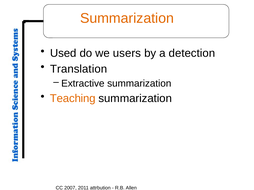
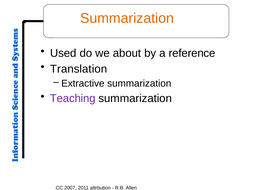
users: users -> about (127, 53)
detection: detection -> reference (192, 53)
Teaching colour: orange -> purple (73, 99)
